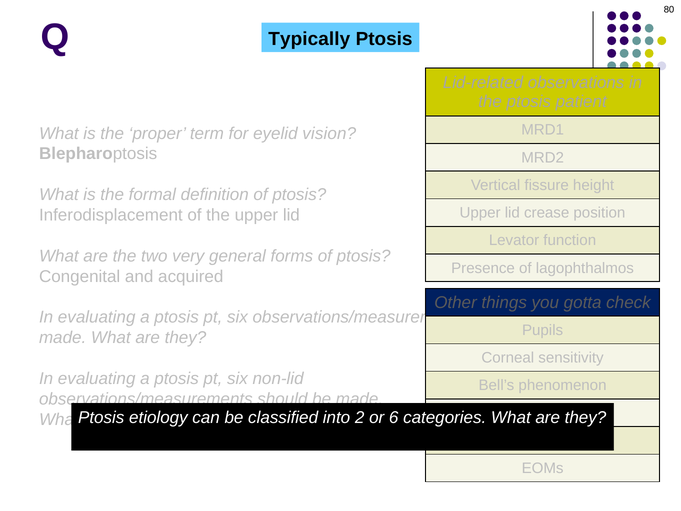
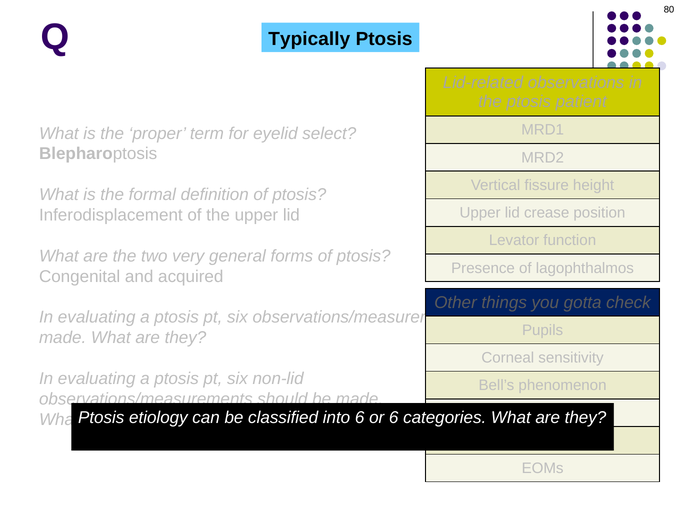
vision: vision -> select (329, 133)
into 2: 2 -> 6 (360, 418)
